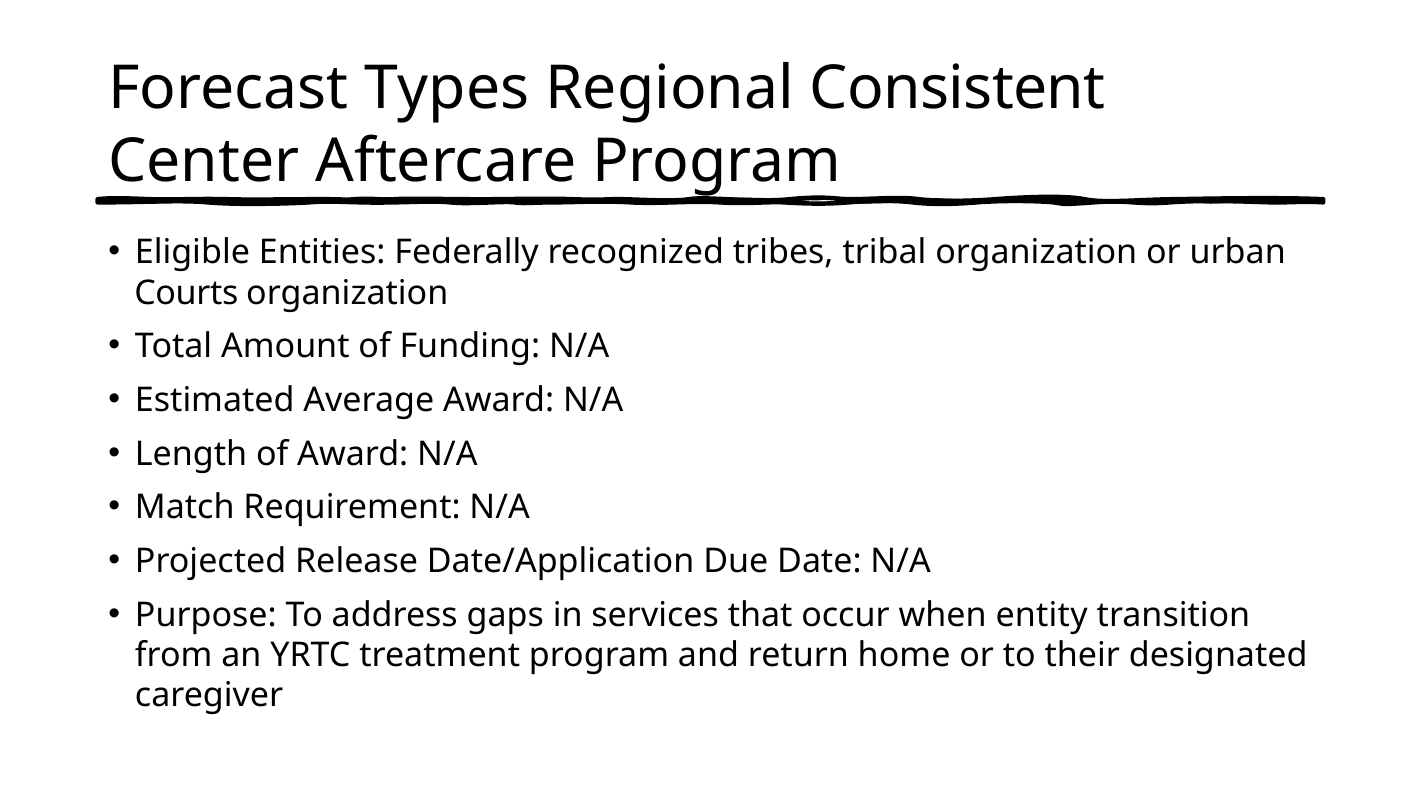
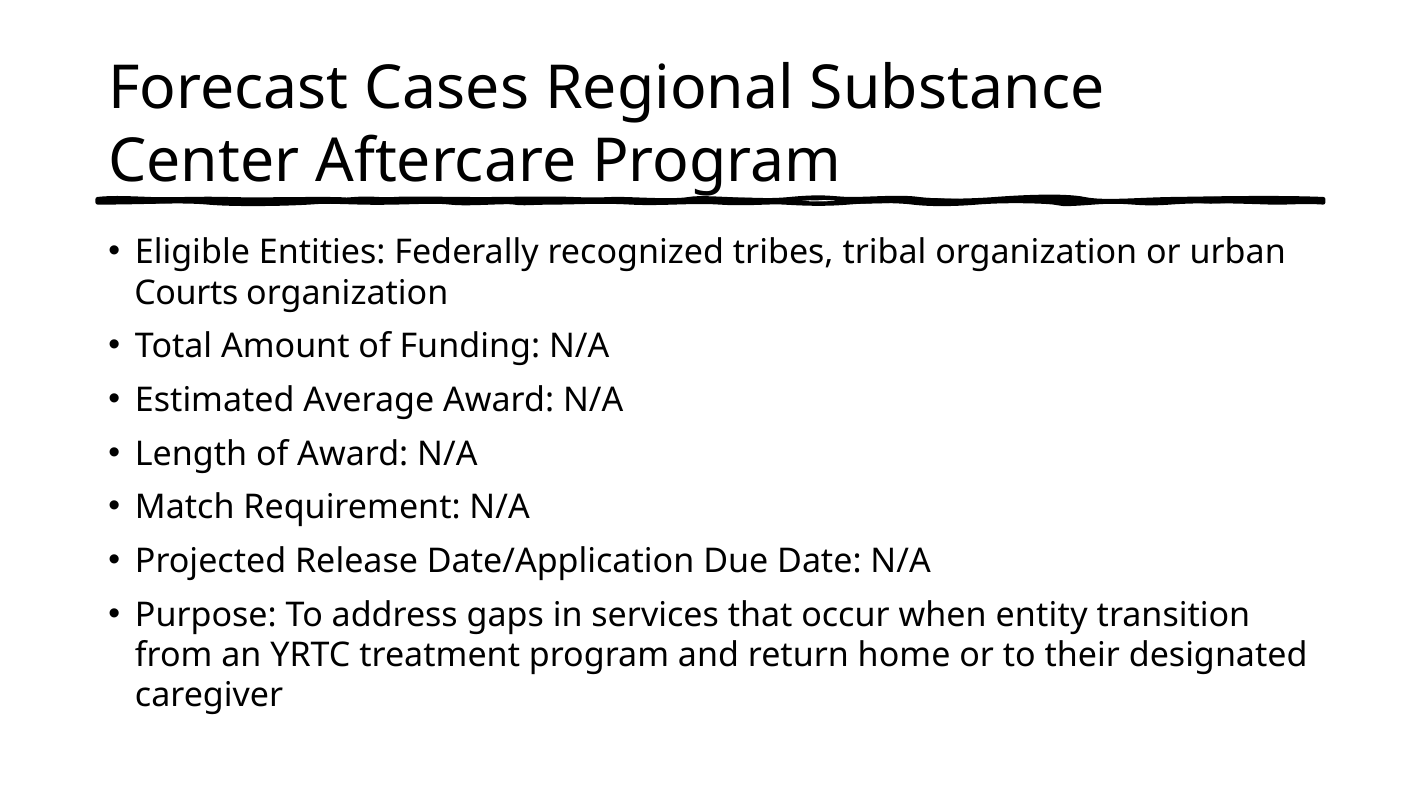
Types: Types -> Cases (447, 88)
Consistent: Consistent -> Substance (957, 88)
